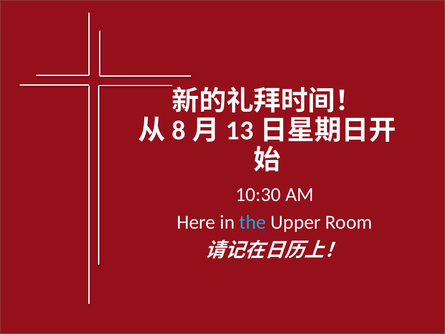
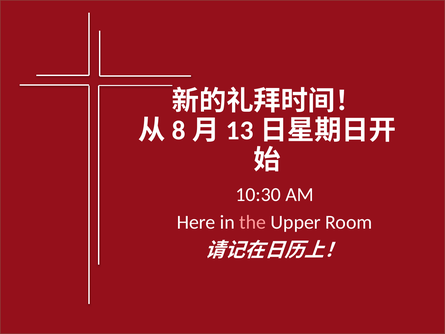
the colour: light blue -> pink (253, 222)
